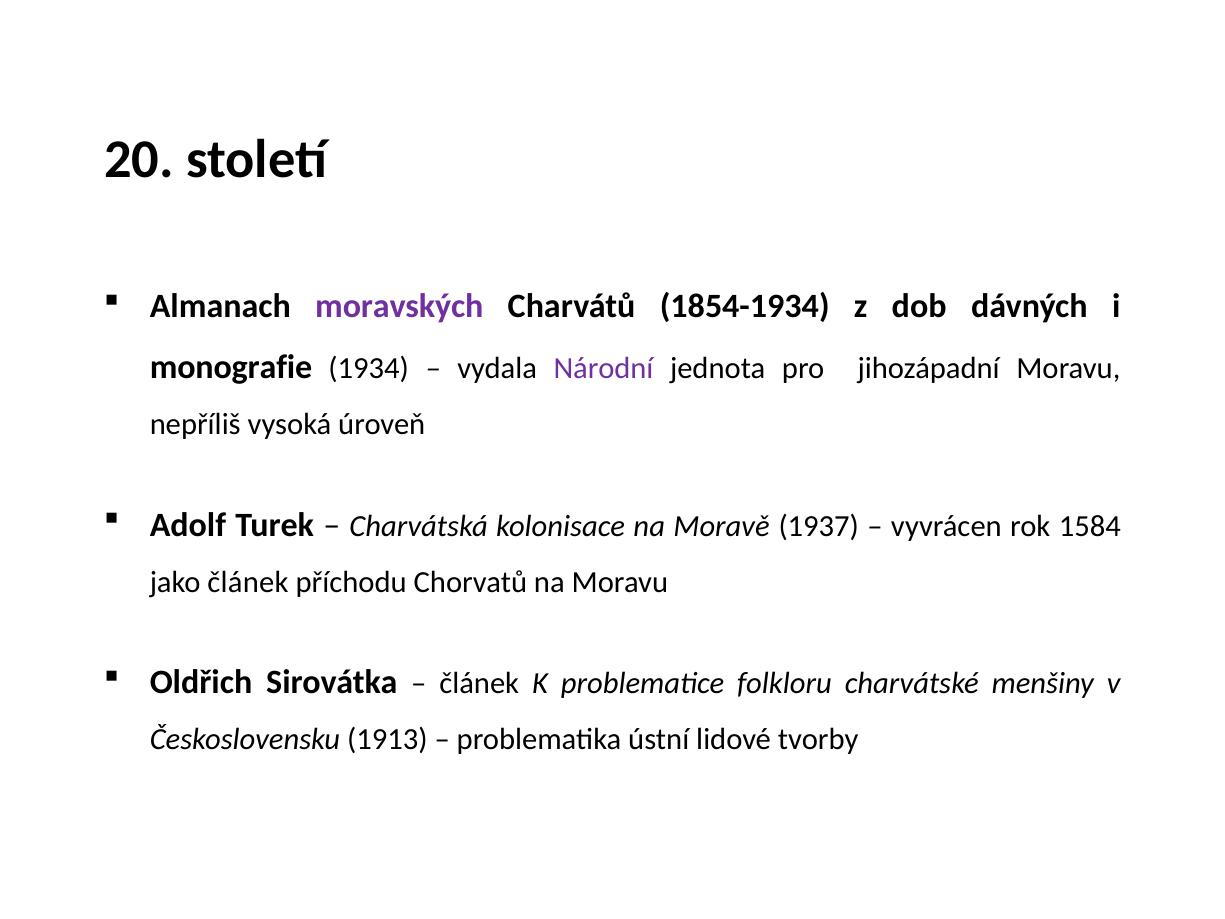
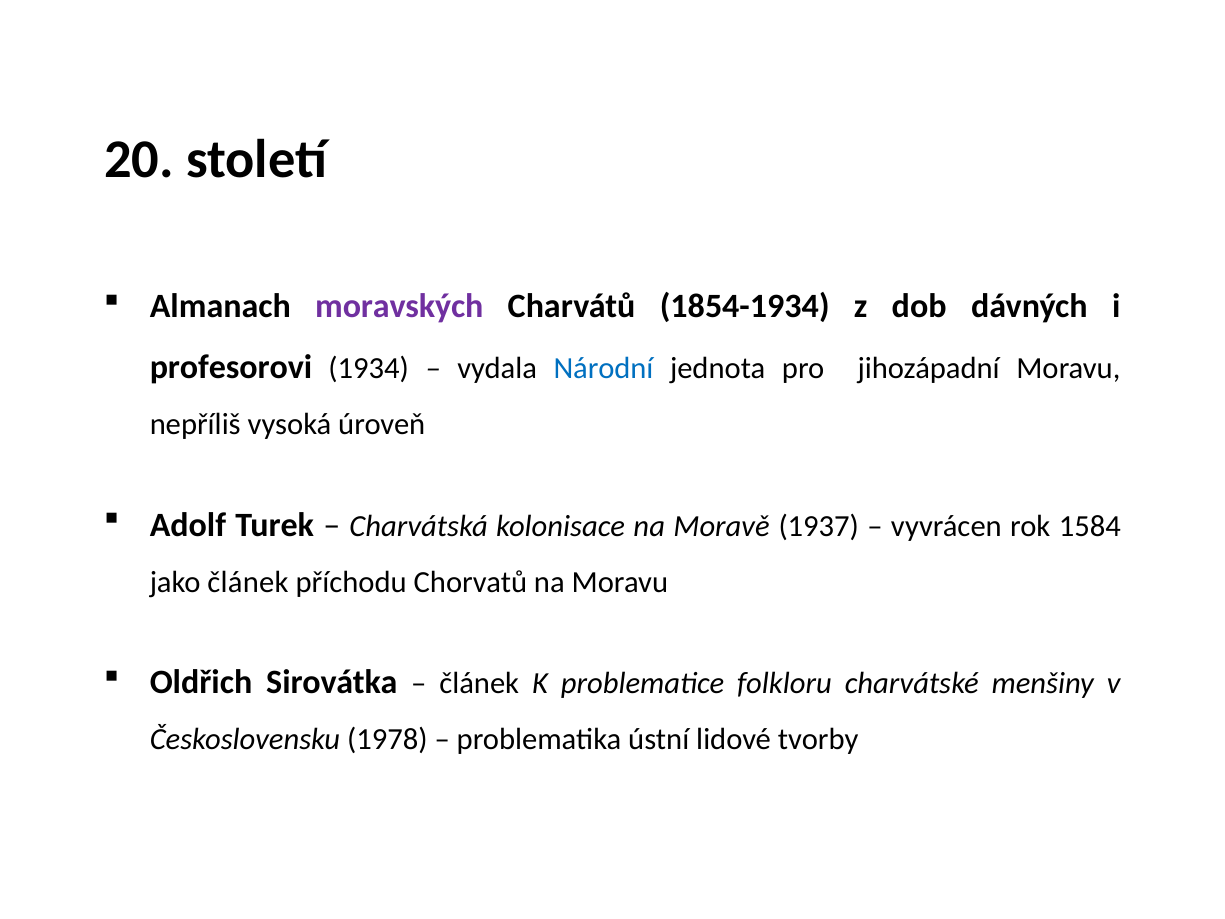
monografie: monografie -> profesorovi (231, 368)
Národní colour: purple -> blue (603, 369)
1913: 1913 -> 1978 (387, 739)
